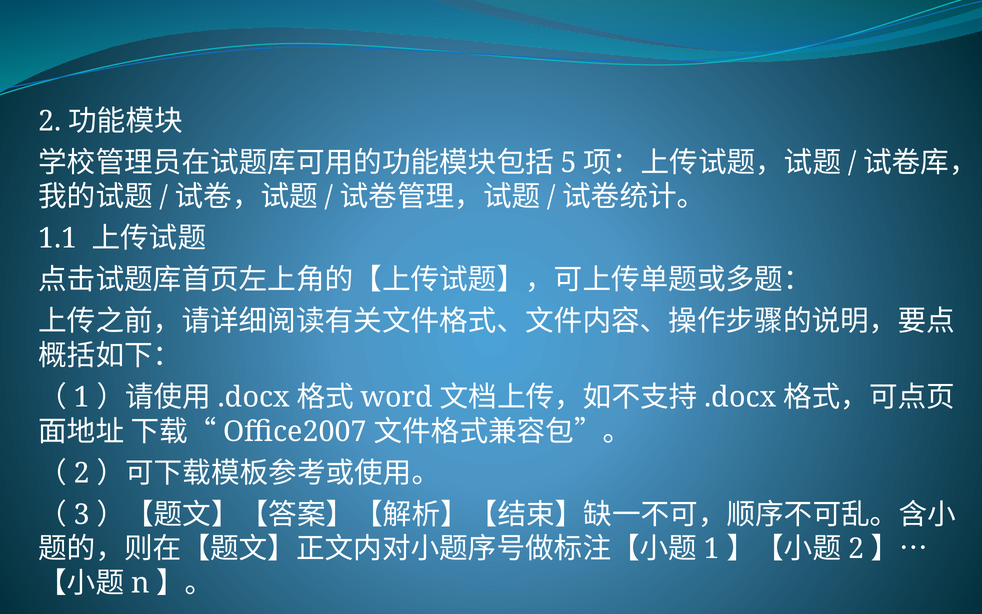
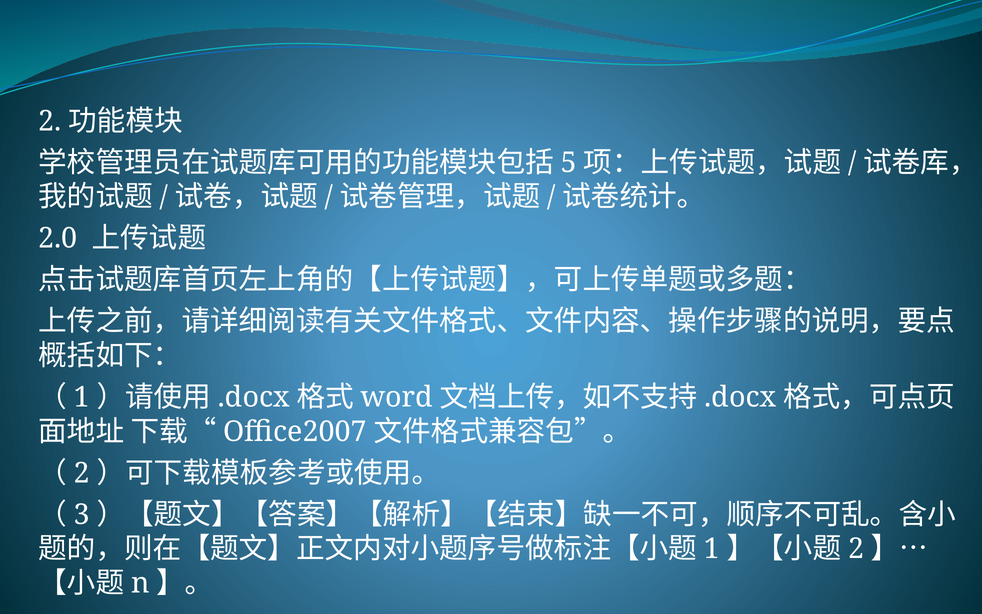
1.1: 1.1 -> 2.0 (58, 238)
